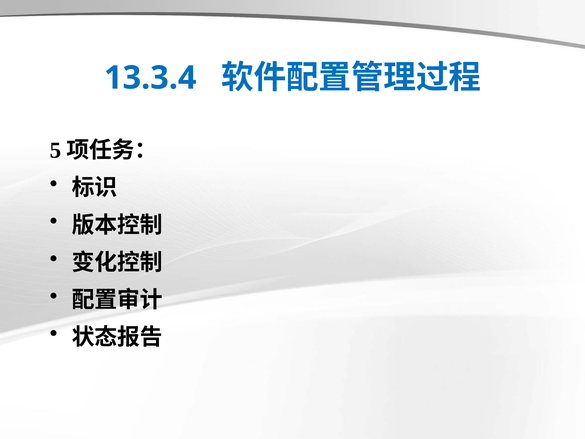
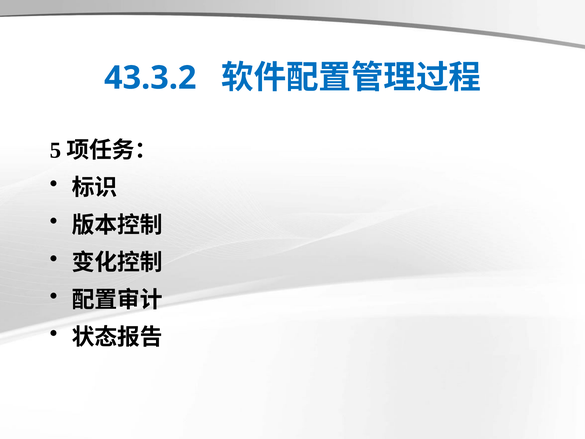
13.3.4: 13.3.4 -> 43.3.2 (150, 78)
